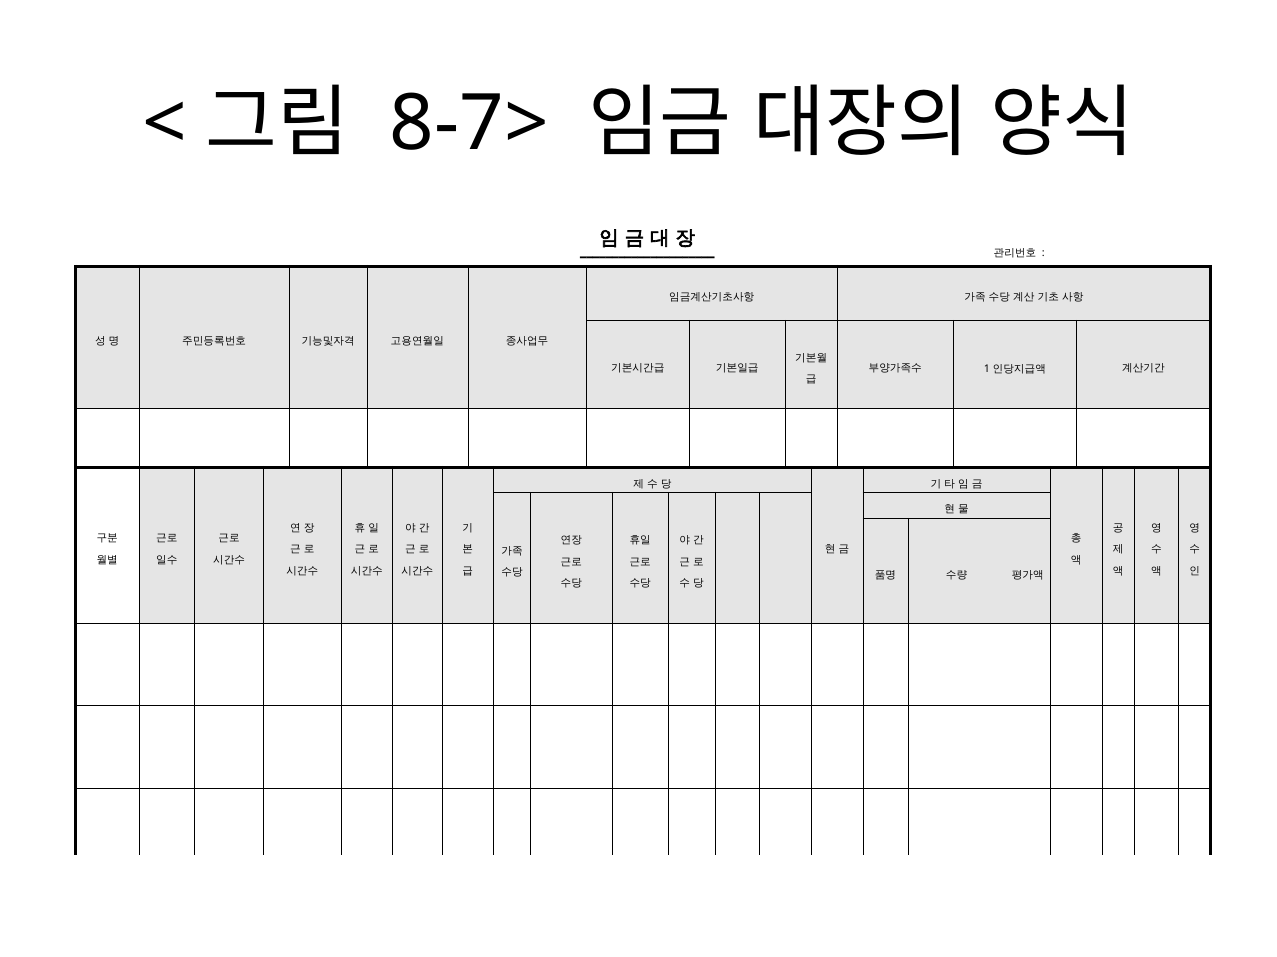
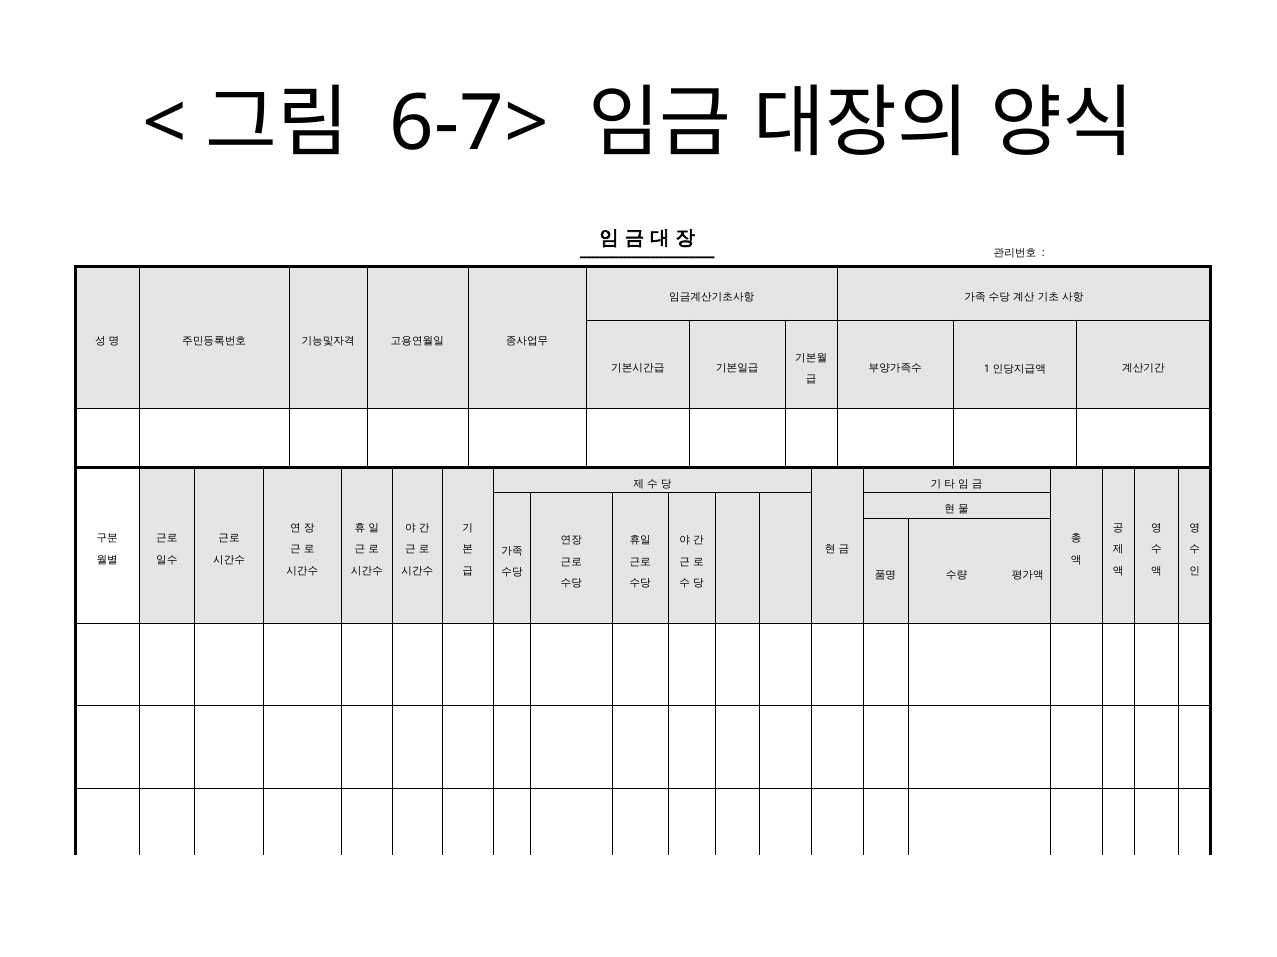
8-7>: 8-7> -> 6-7> (469, 124)
